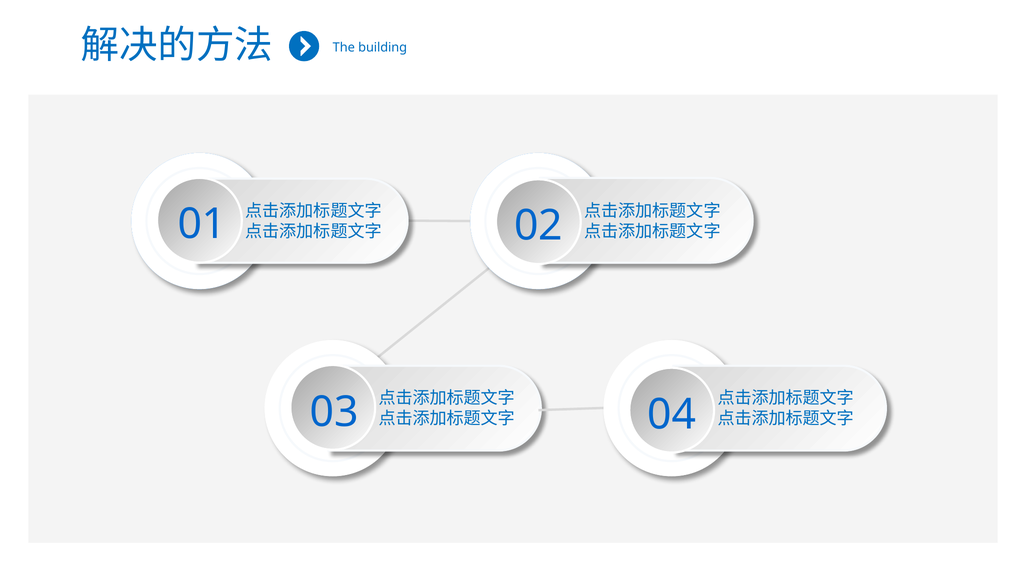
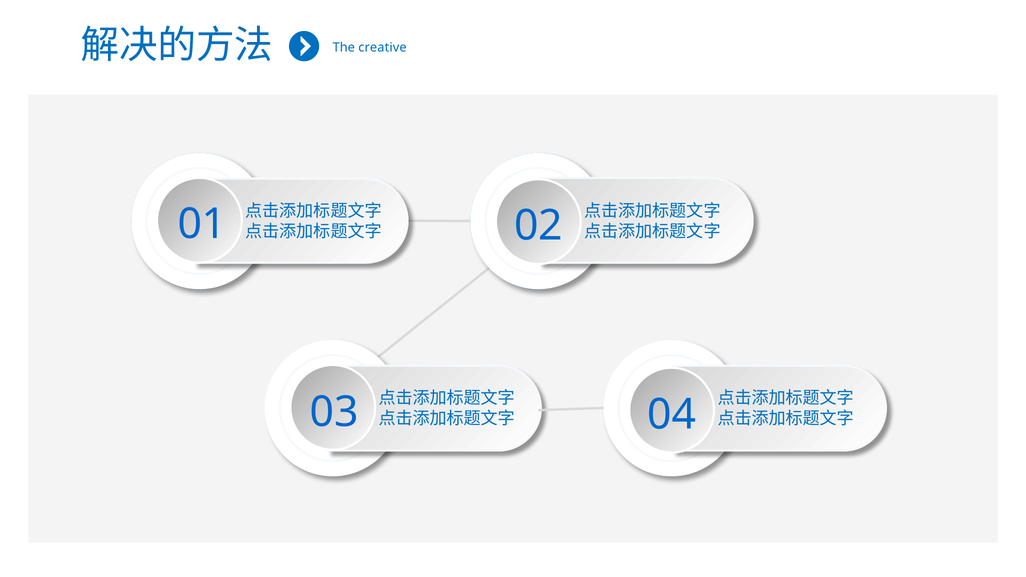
building: building -> creative (383, 47)
